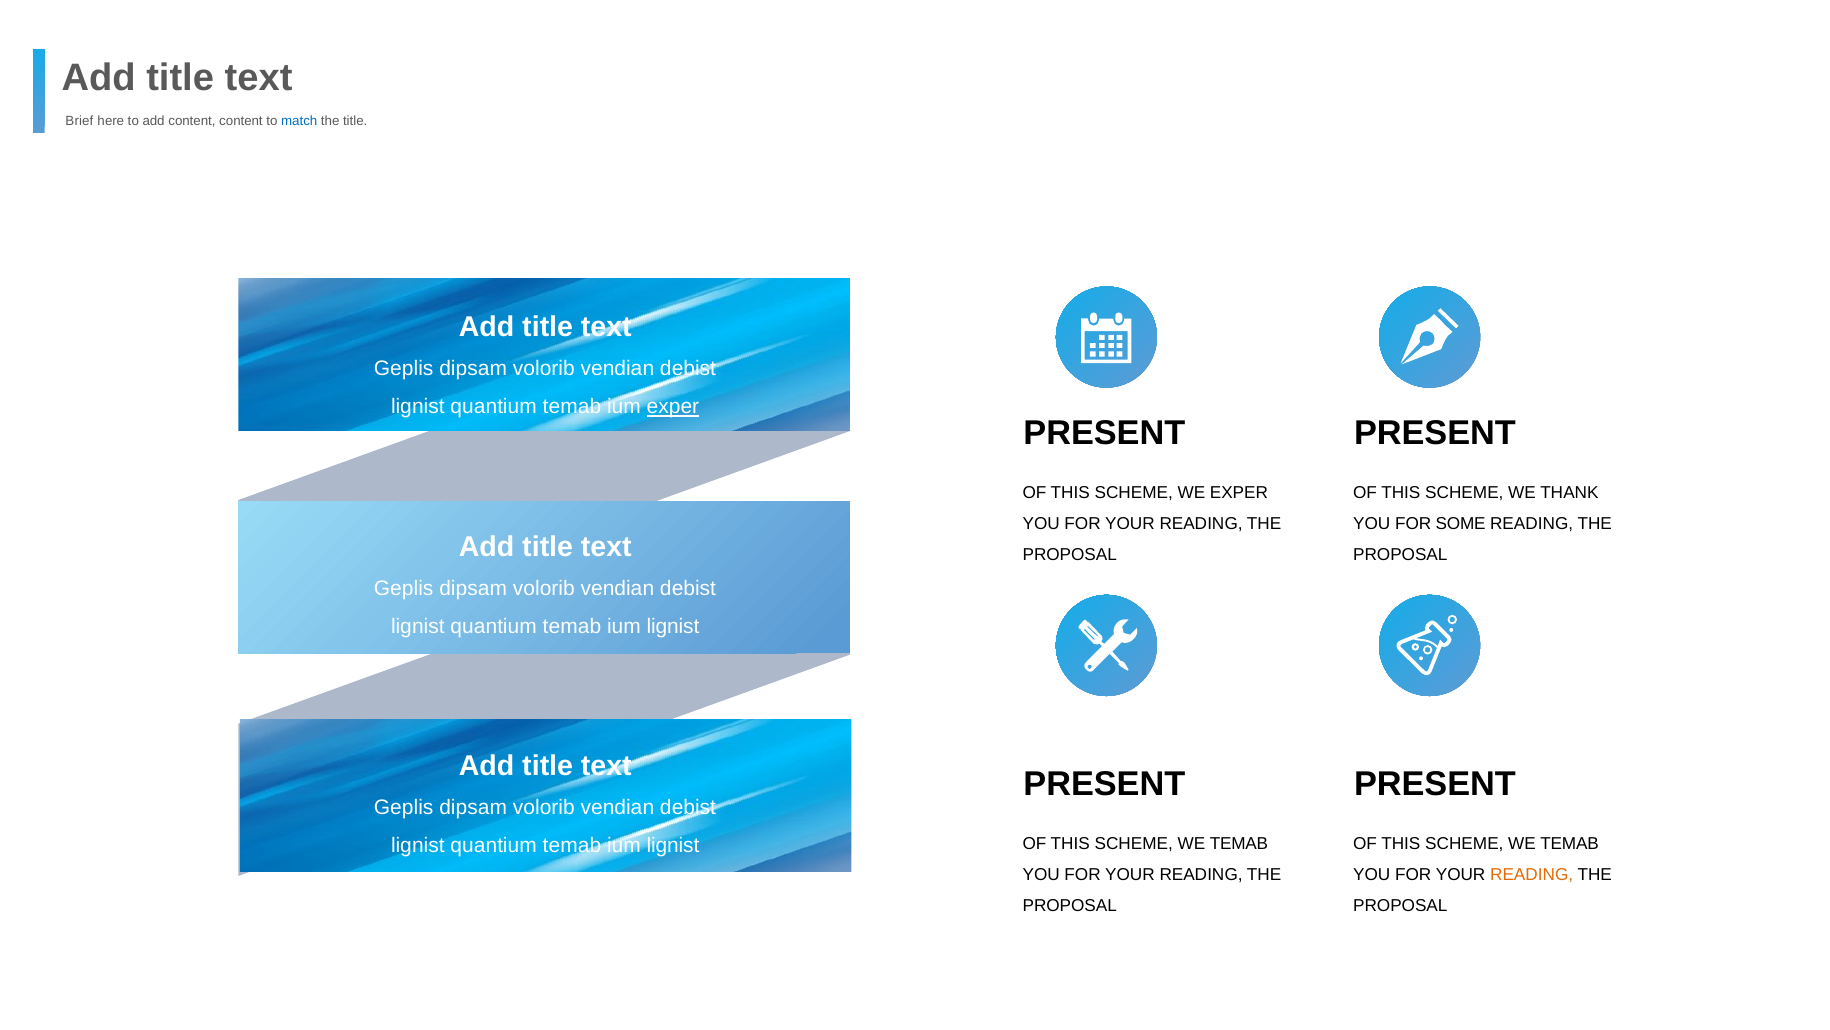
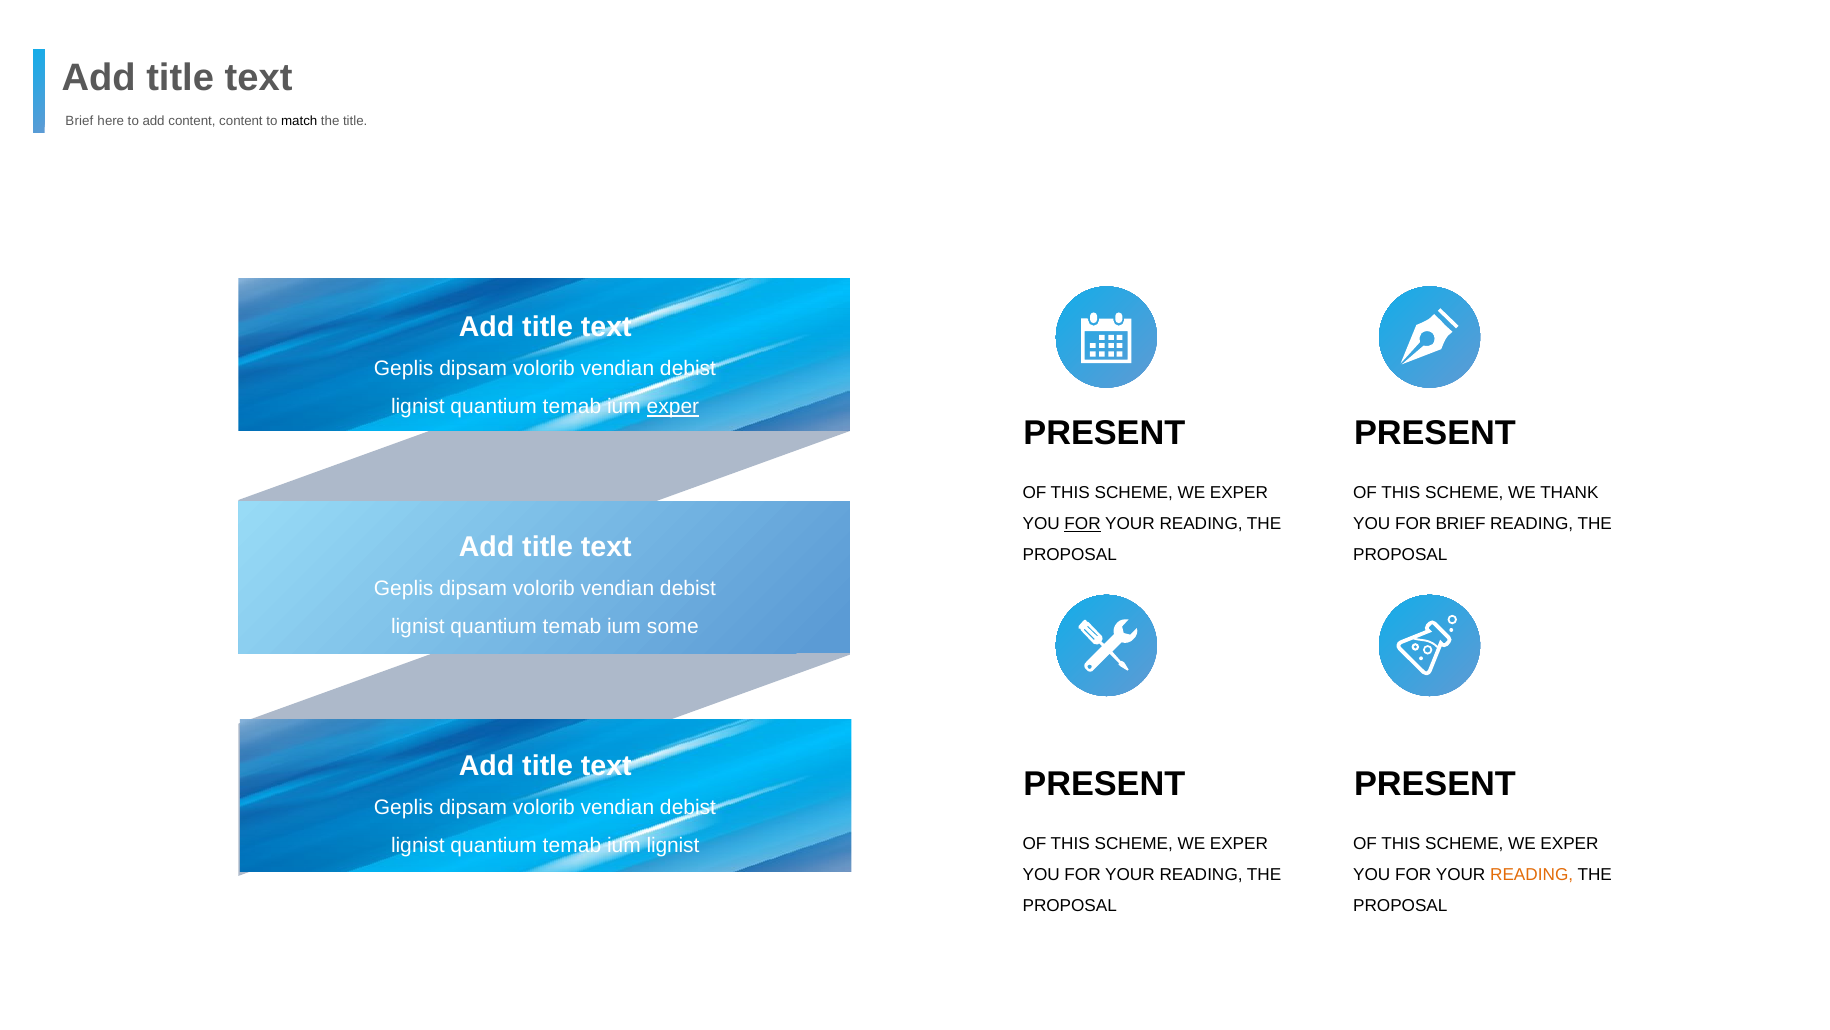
match colour: blue -> black (299, 121)
FOR underline: none -> present (1083, 523)
FOR SOME: SOME -> BRIEF (1461, 523)
lignist: lignist -> some (673, 626)
TEMAB: TEMAB -> EXPER (1239, 843)
TEMAB: TEMAB -> EXPER (1569, 843)
